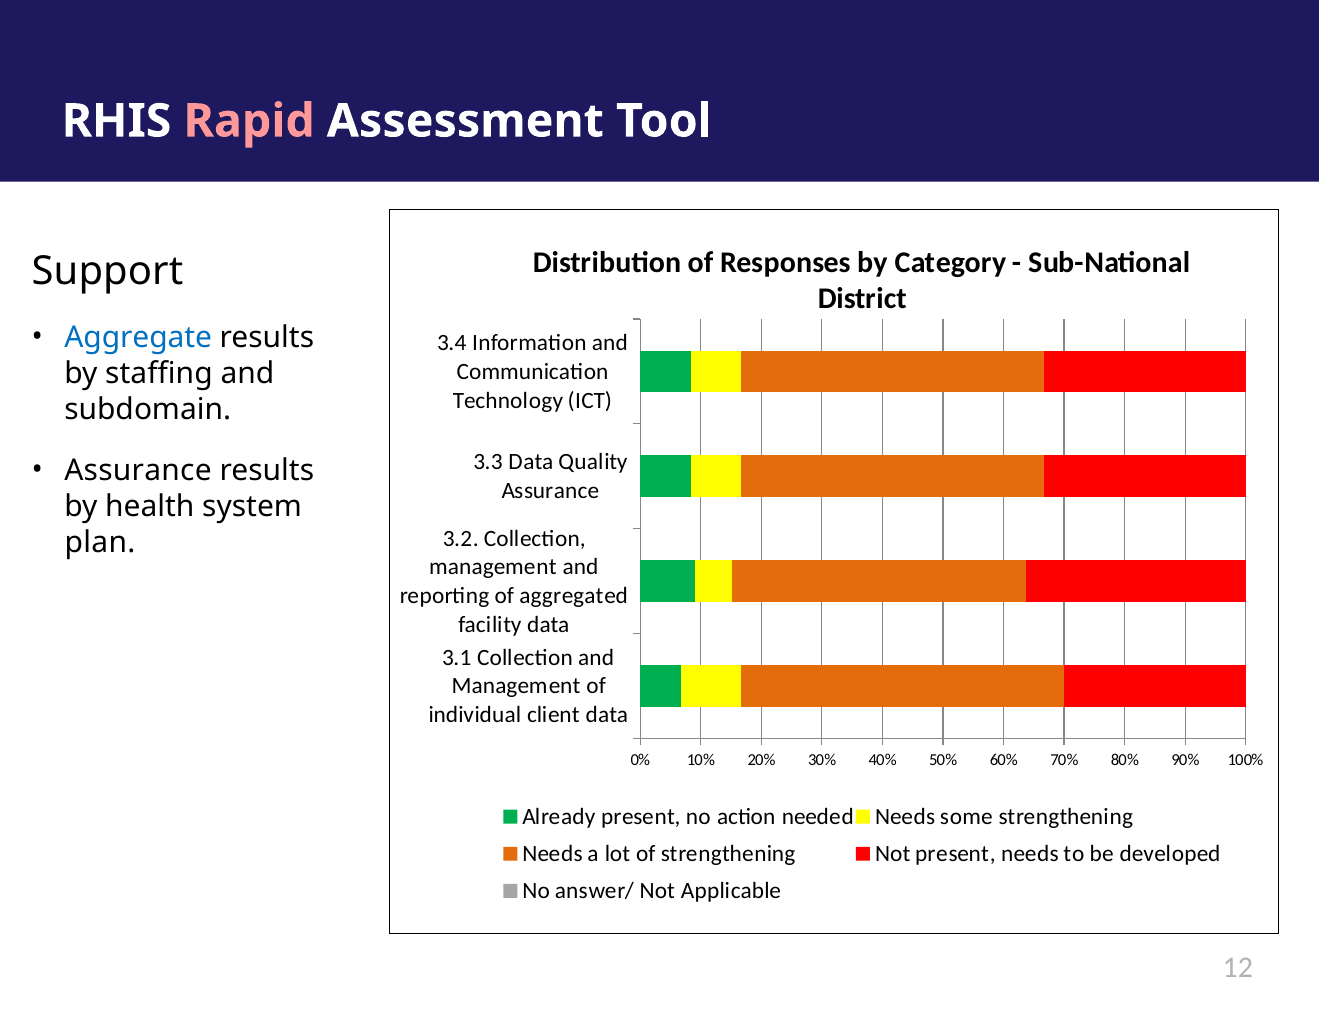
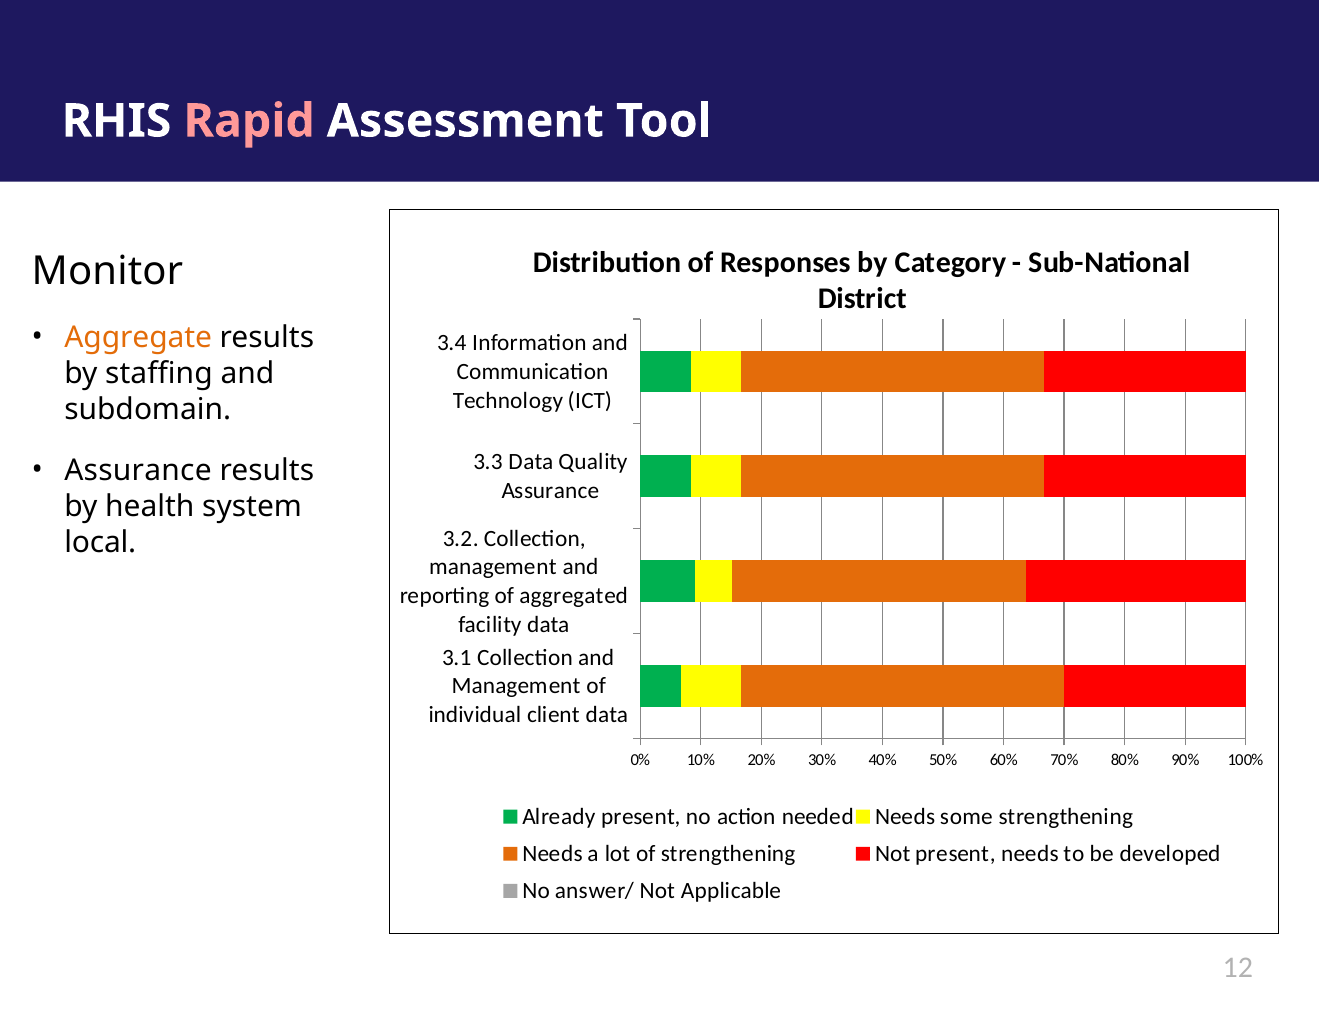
Support: Support -> Monitor (107, 271)
Aggregate colour: blue -> orange (138, 337)
plan: plan -> local (100, 543)
